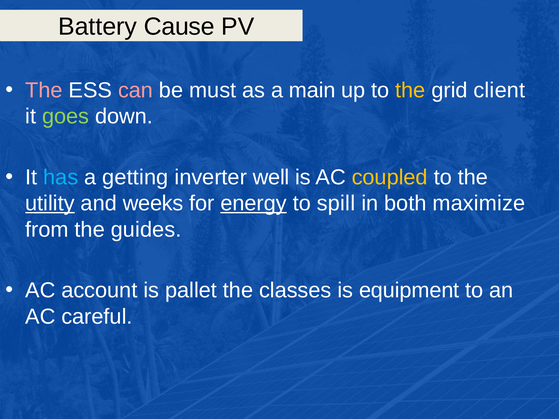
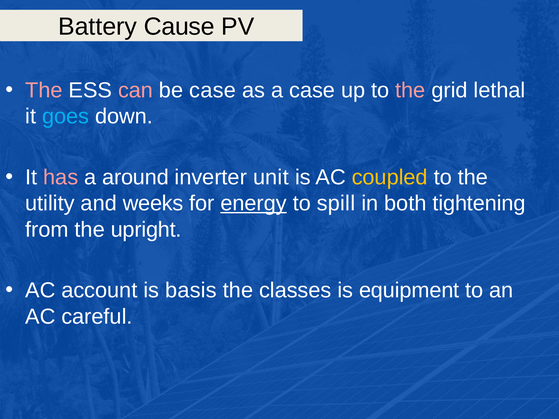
be must: must -> case (213, 90)
a main: main -> case (312, 90)
the colour: yellow -> pink (410, 90)
client: client -> lethal (500, 90)
goes colour: light green -> light blue (66, 117)
has colour: light blue -> pink (61, 177)
getting: getting -> around (136, 177)
well: well -> unit (271, 177)
utility underline: present -> none (50, 204)
maximize: maximize -> tightening (479, 204)
guides: guides -> upright (146, 230)
pallet: pallet -> basis (191, 291)
